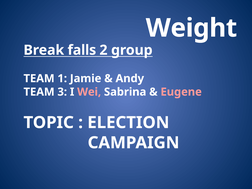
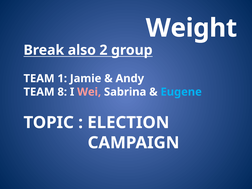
falls: falls -> also (82, 50)
3: 3 -> 8 (62, 92)
Eugene colour: pink -> light blue (181, 92)
